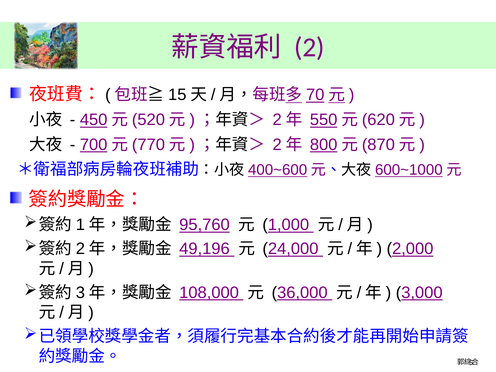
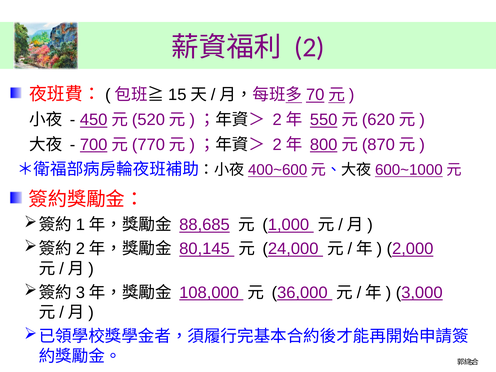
95,760: 95,760 -> 88,685 (204, 225)
49,196: 49,196 -> 80,145 (204, 249)
